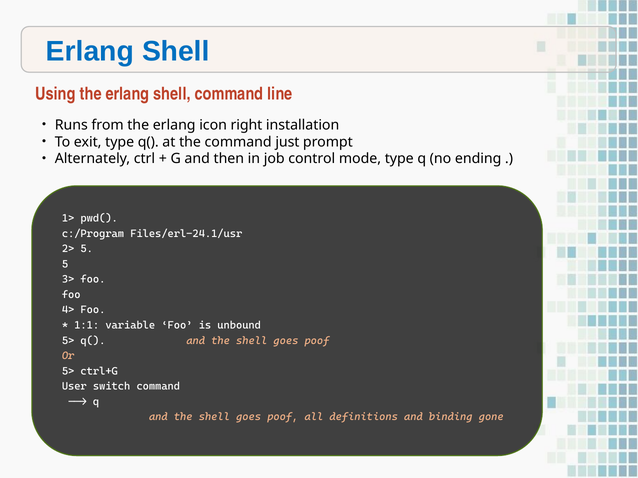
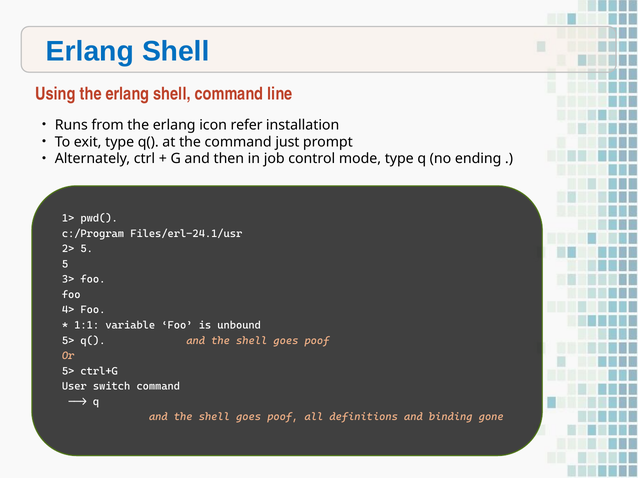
right: right -> refer (246, 125)
